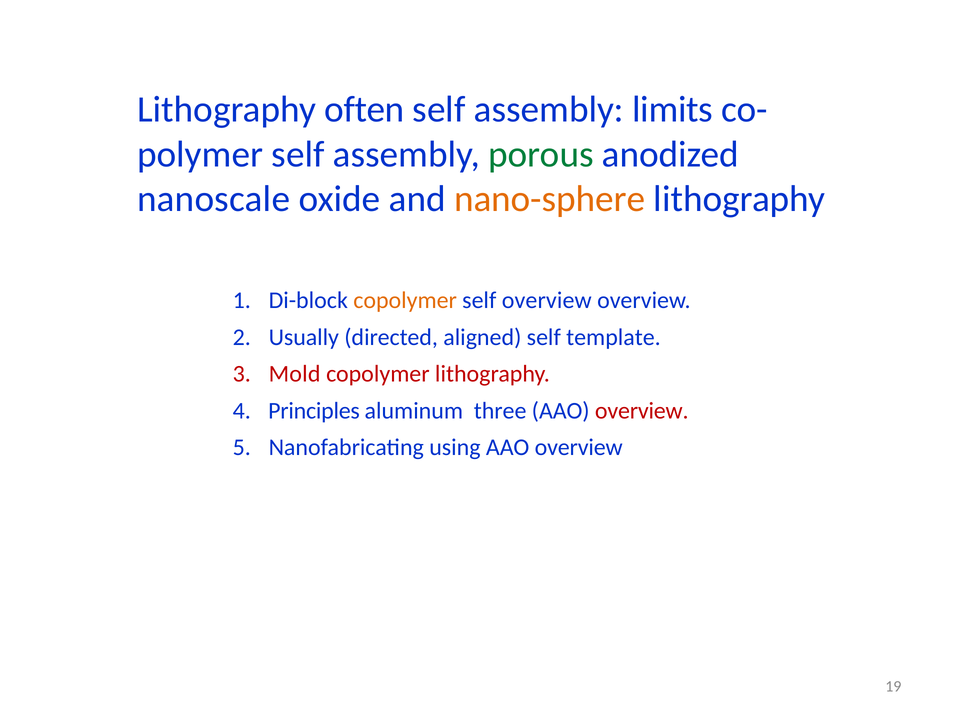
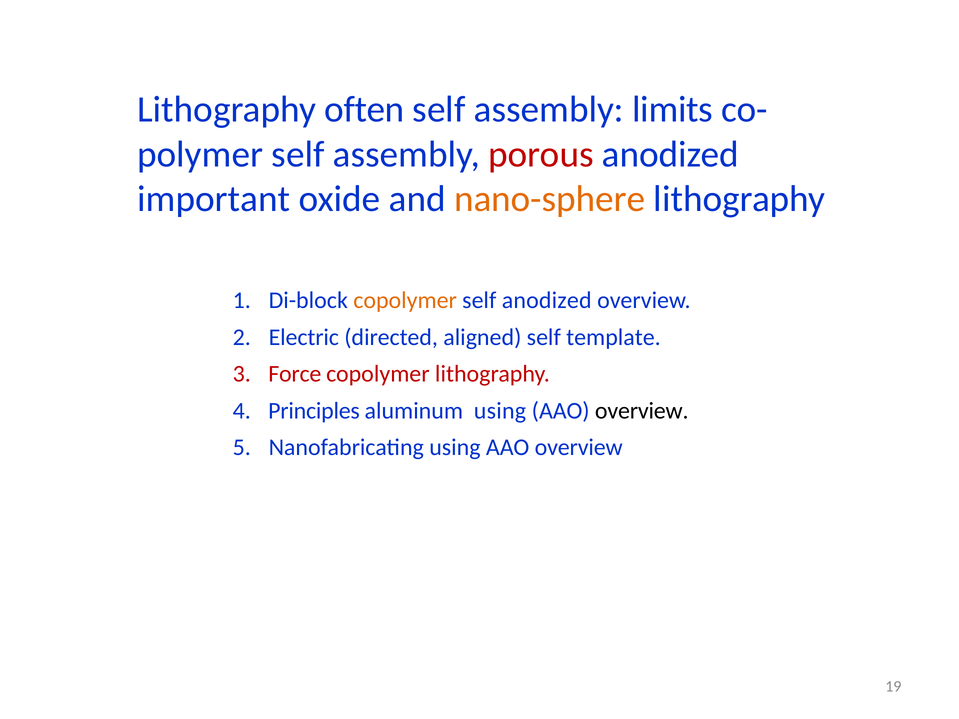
porous colour: green -> red (541, 154)
nanoscale: nanoscale -> important (214, 199)
self overview: overview -> anodized (547, 300)
Usually: Usually -> Electric (304, 337)
Mold: Mold -> Force (295, 374)
aluminum three: three -> using (500, 411)
overview colour: red -> black (642, 411)
